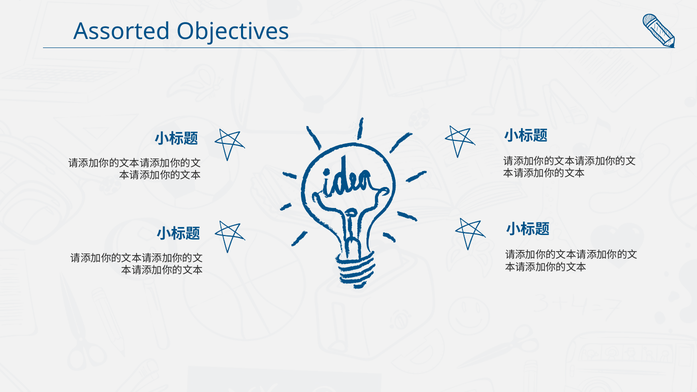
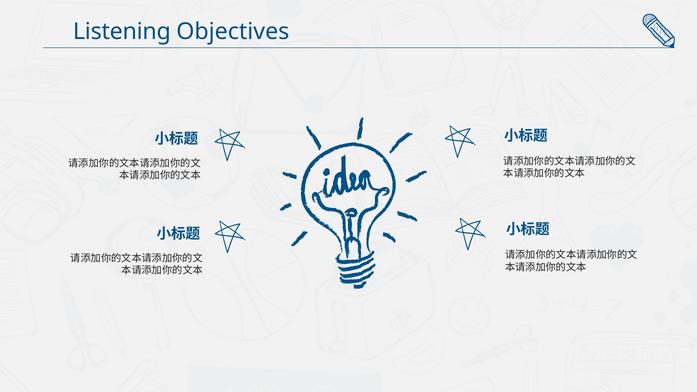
Assorted: Assorted -> Listening (122, 32)
